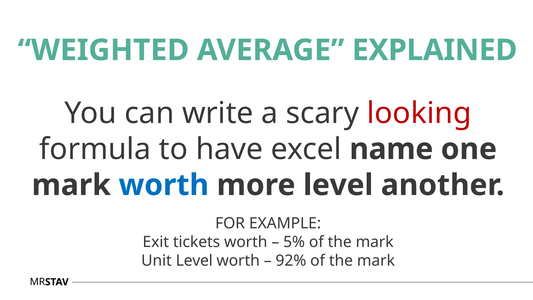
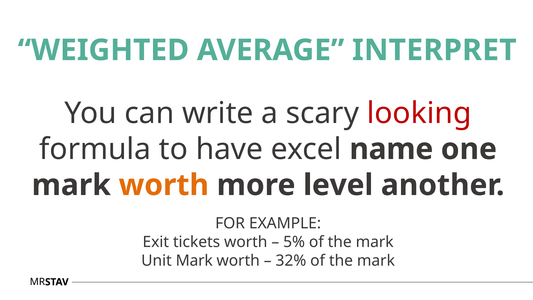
EXPLAINED: EXPLAINED -> INTERPRET (434, 50)
worth colour: blue -> orange (164, 185)
Unit Level: Level -> Mark (194, 261)
92%: 92% -> 32% (291, 261)
